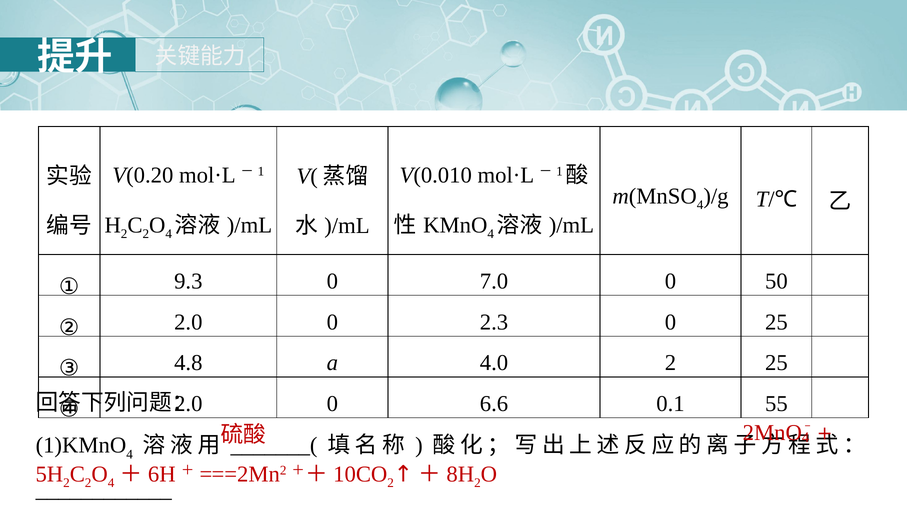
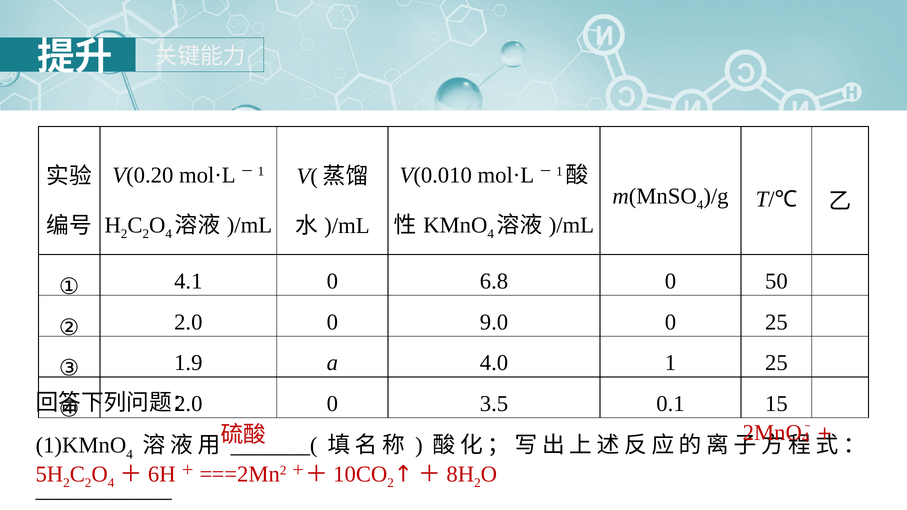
9.3: 9.3 -> 4.1 (188, 281)
7.0: 7.0 -> 6.8 (494, 281)
2.3: 2.3 -> 9.0 (494, 322)
4.8: 4.8 -> 1.9 (188, 363)
4.0 2: 2 -> 1 (671, 363)
6.6: 6.6 -> 3.5 (494, 404)
55: 55 -> 15 (776, 404)
